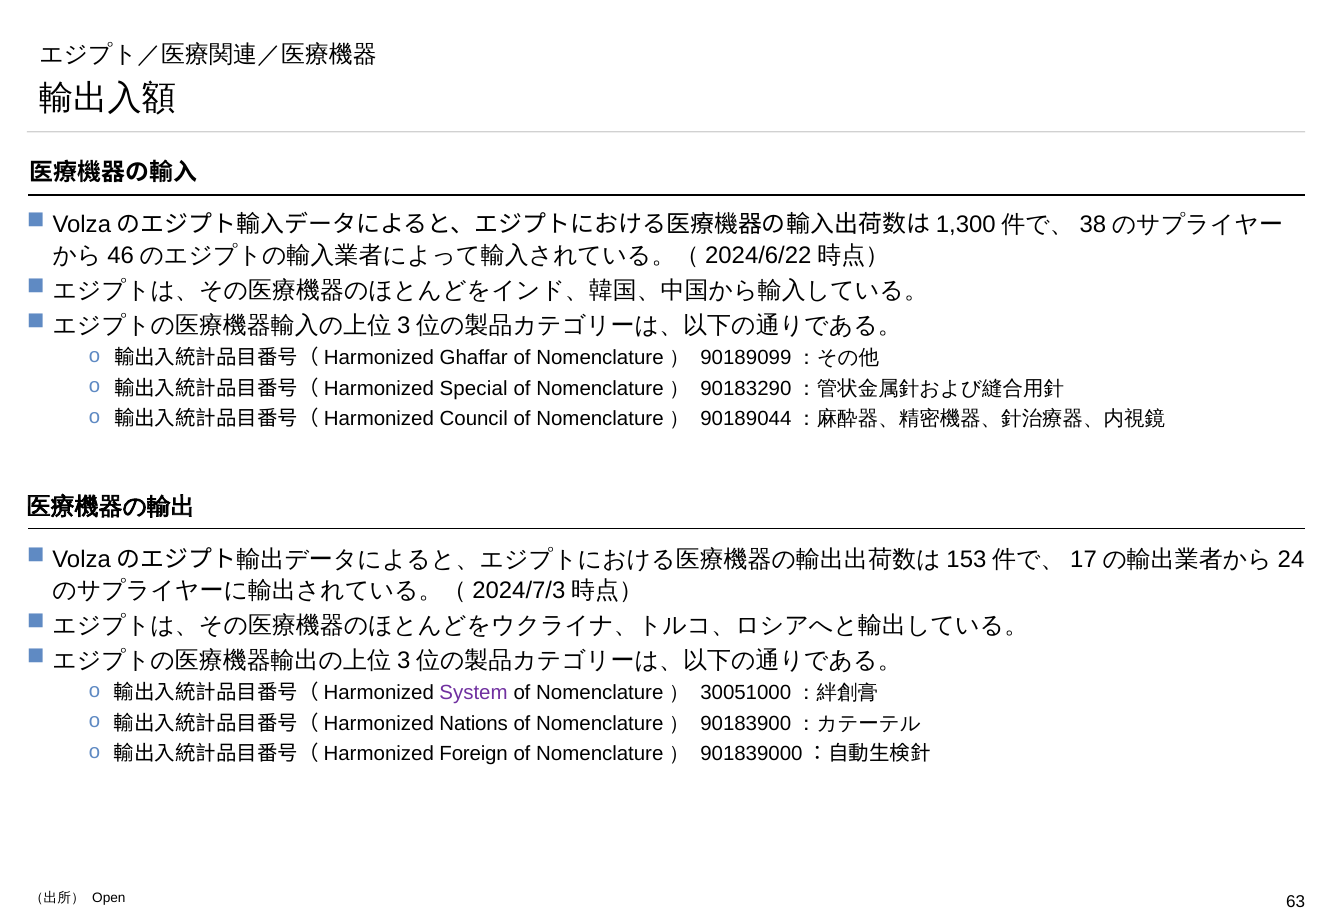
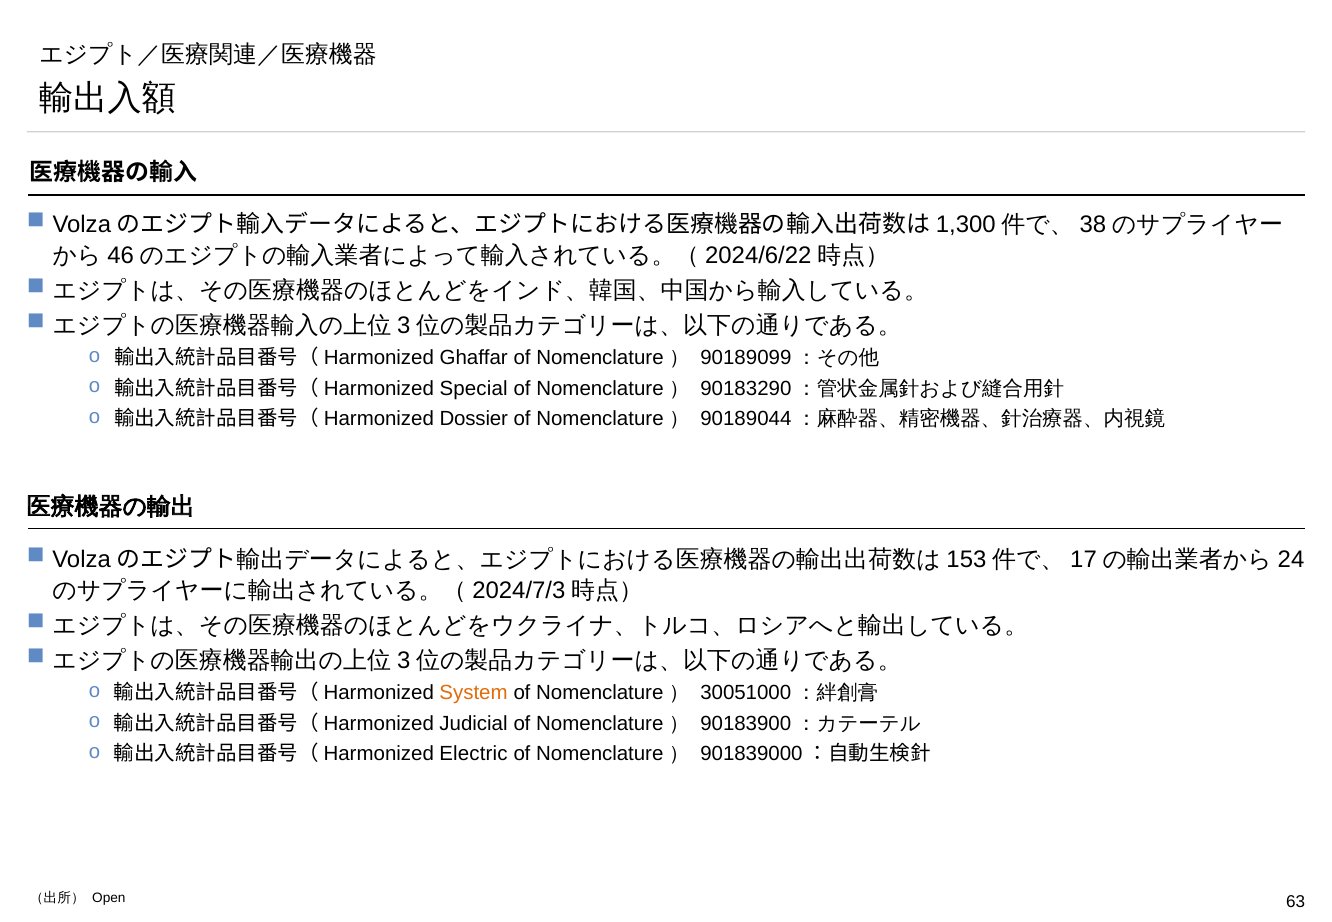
Council: Council -> Dossier (474, 419)
System colour: purple -> orange (474, 693)
Nations: Nations -> Judicial (474, 724)
Foreign: Foreign -> Electric (473, 754)
